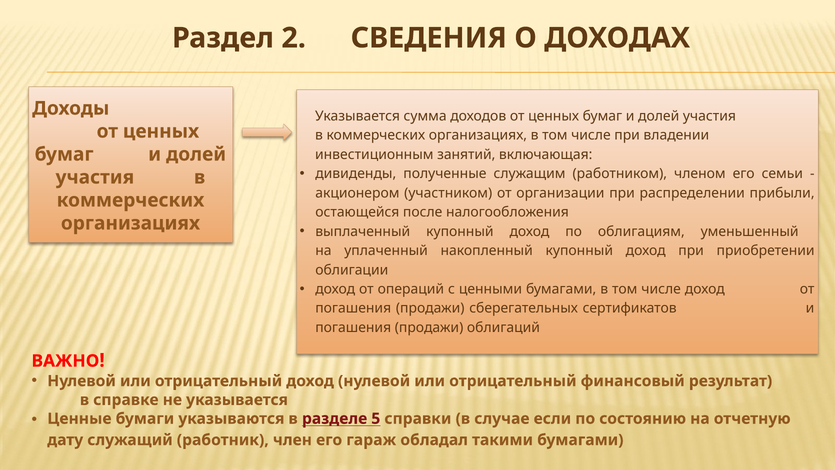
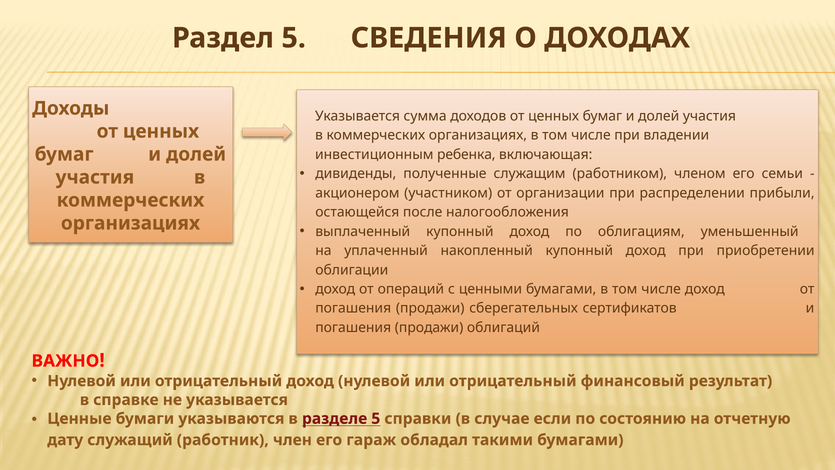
Раздел 2: 2 -> 5 (294, 38)
занятий: занятий -> ребенка (466, 155)
